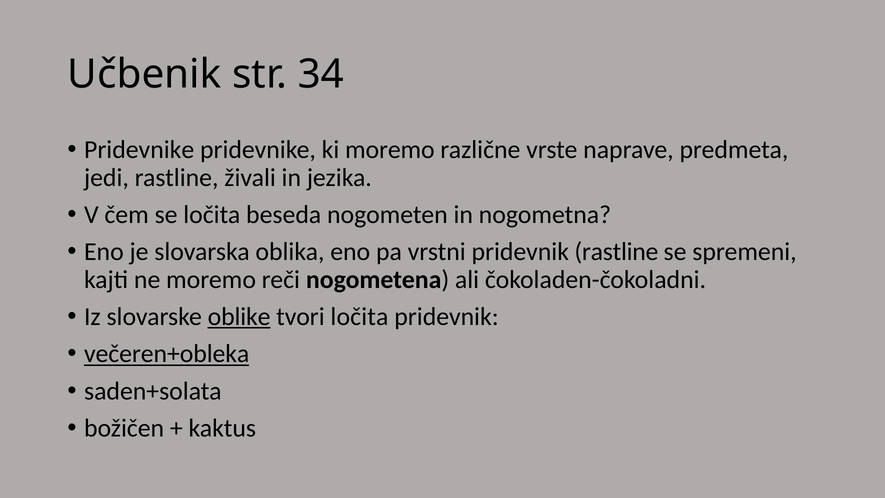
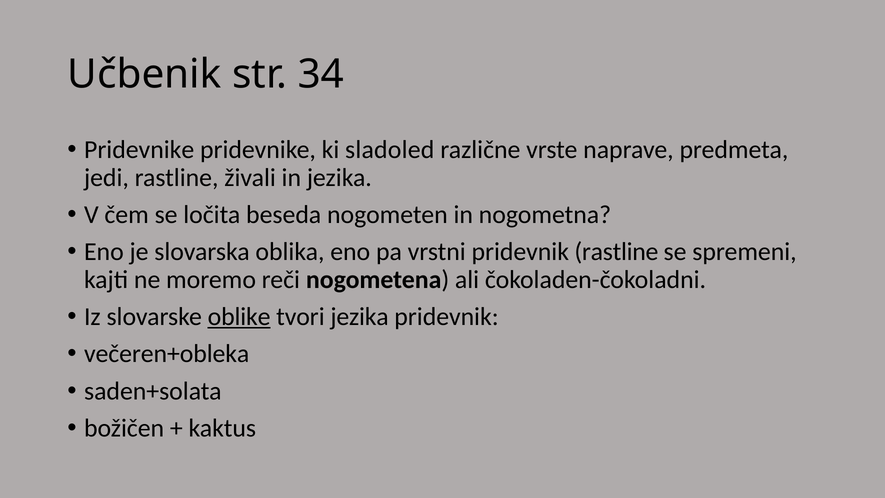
ki moremo: moremo -> sladoled (390, 150)
tvori ločita: ločita -> jezika (360, 317)
večeren+obleka underline: present -> none (167, 354)
